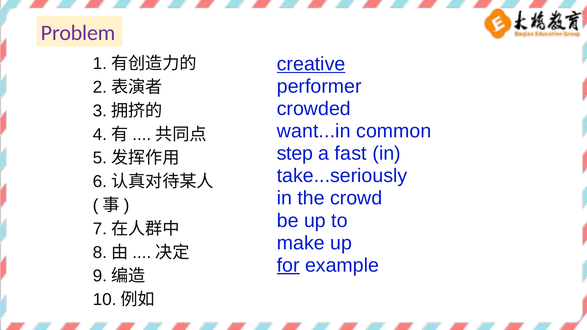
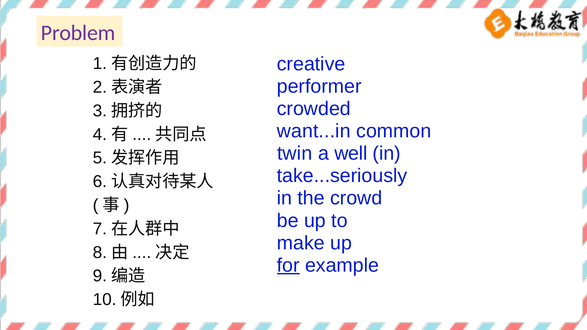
creative underline: present -> none (311, 64)
step: step -> twin (295, 154)
fast: fast -> well (351, 154)
